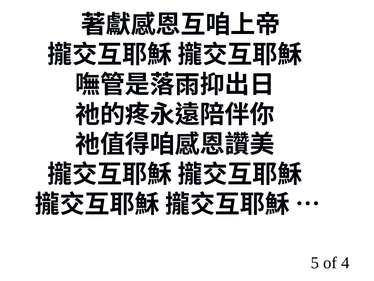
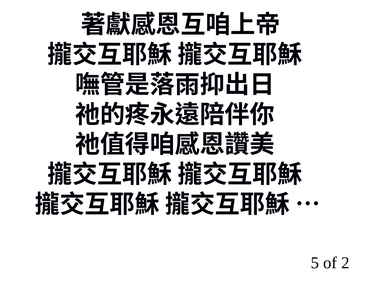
4: 4 -> 2 (345, 262)
